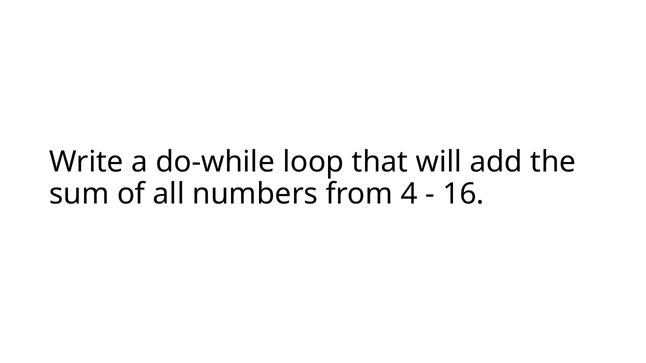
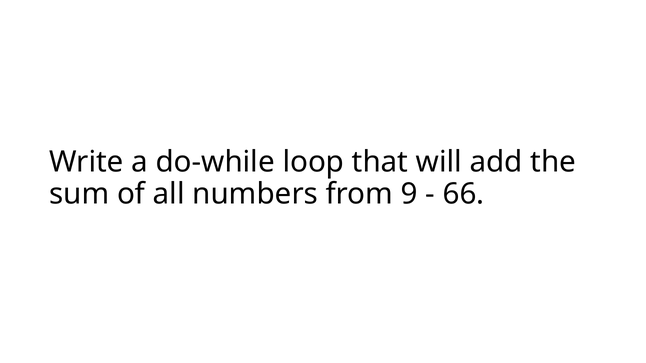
4: 4 -> 9 (409, 194)
16: 16 -> 66 (463, 194)
